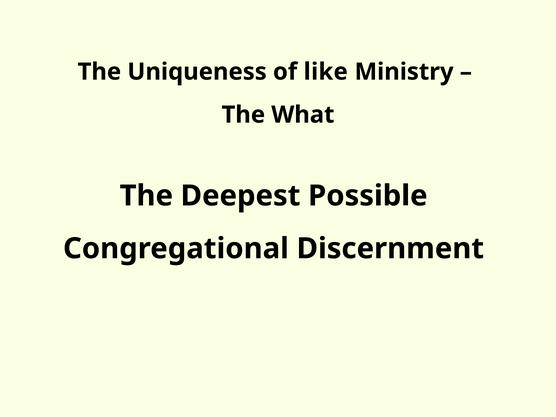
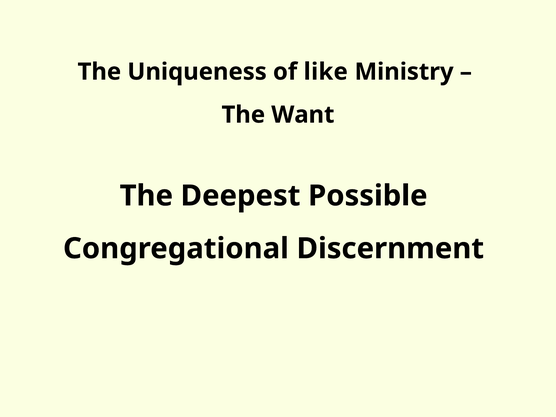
What: What -> Want (303, 115)
